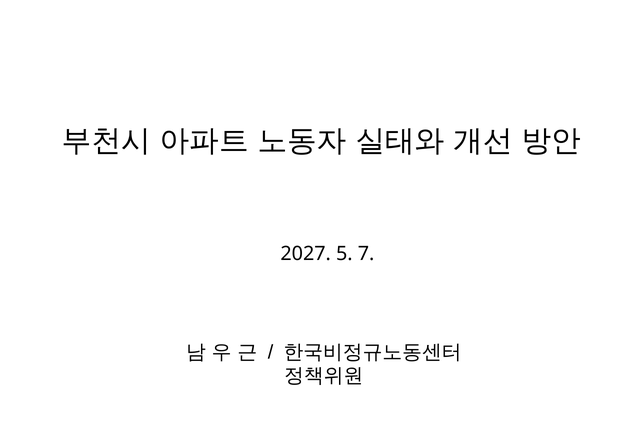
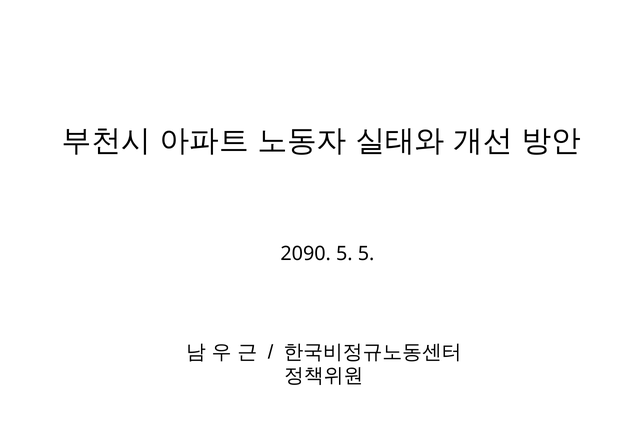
2027: 2027 -> 2090 (306, 254)
5 7: 7 -> 5 (366, 254)
